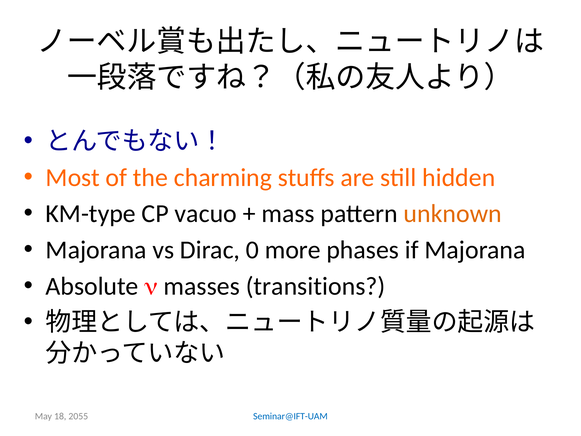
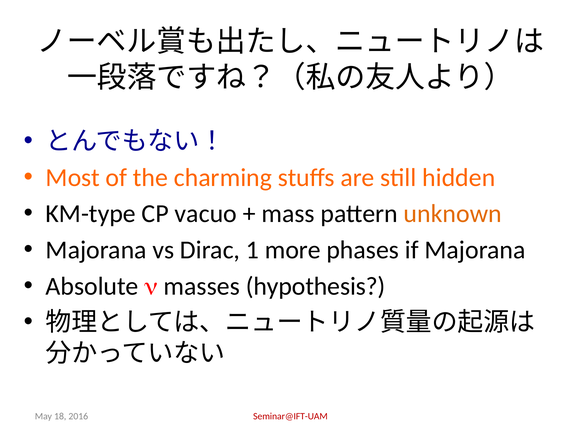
0: 0 -> 1 (252, 250)
transitions: transitions -> hypothesis (316, 286)
Seminar@IFT-UAM colour: blue -> red (290, 416)
2055: 2055 -> 2016 (78, 416)
